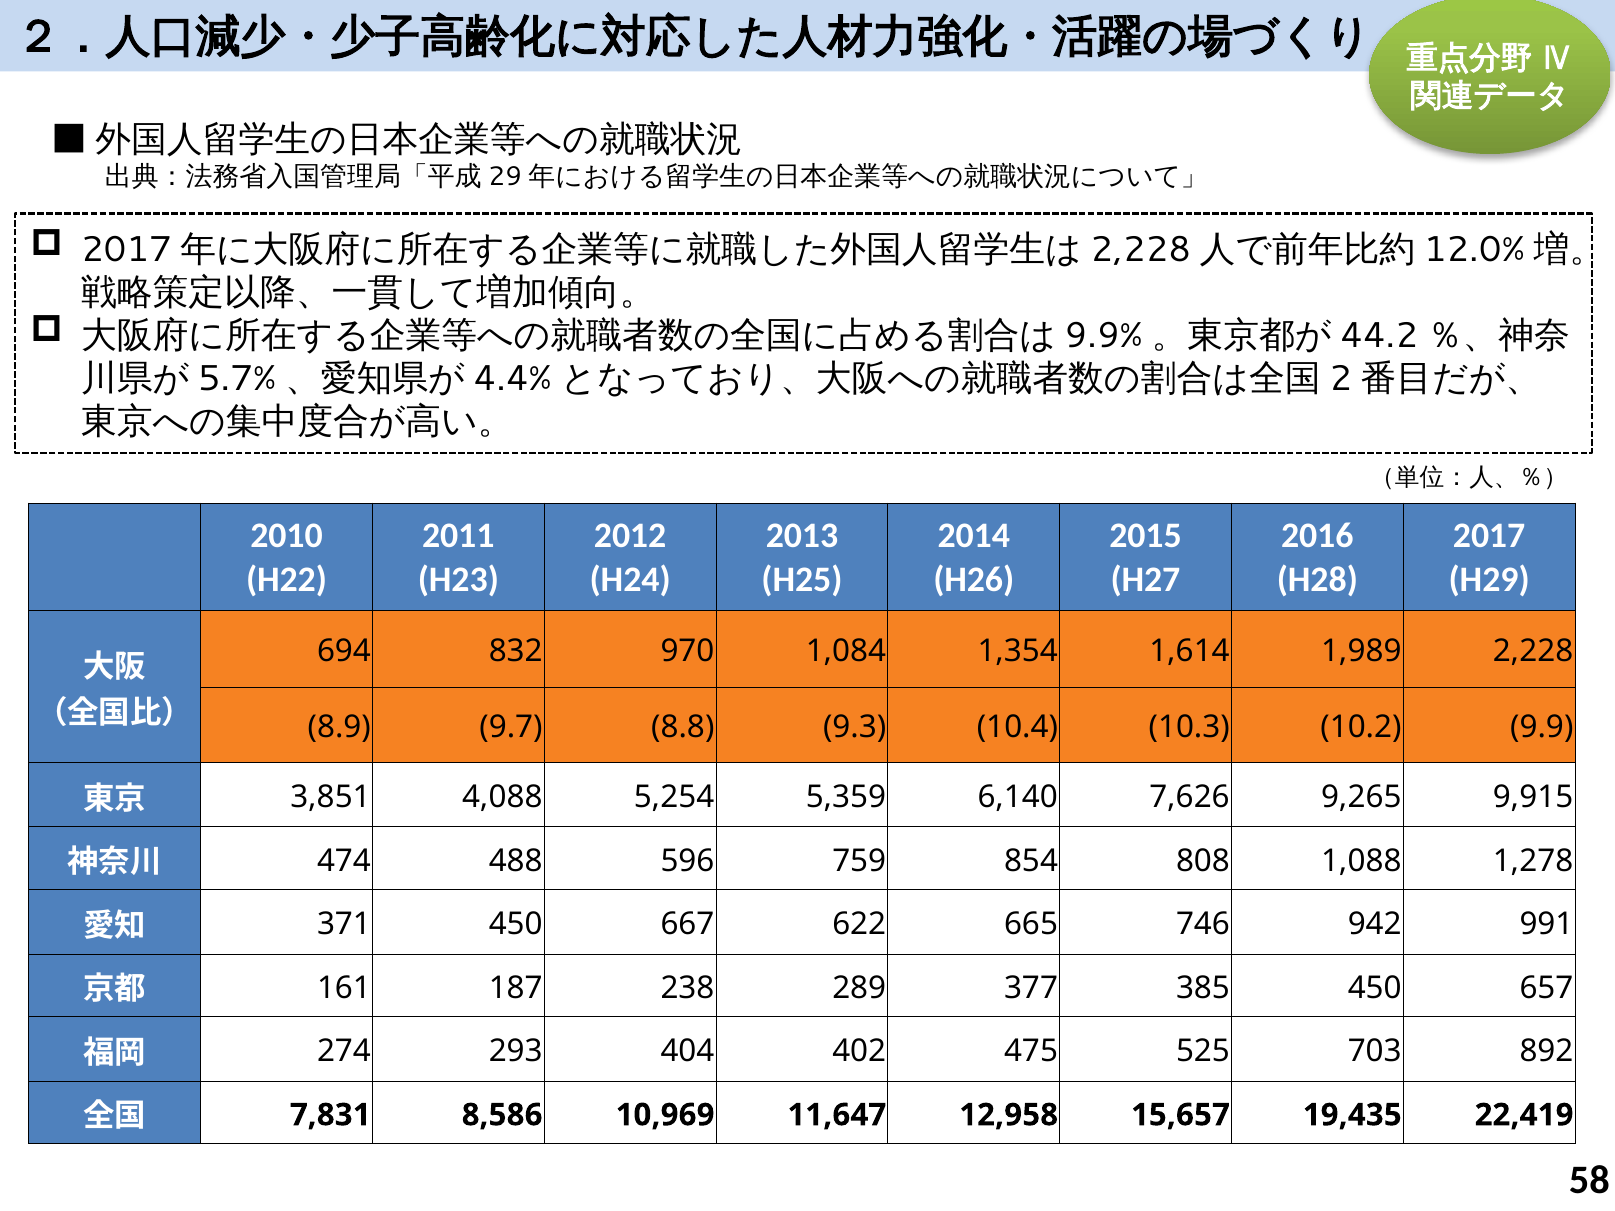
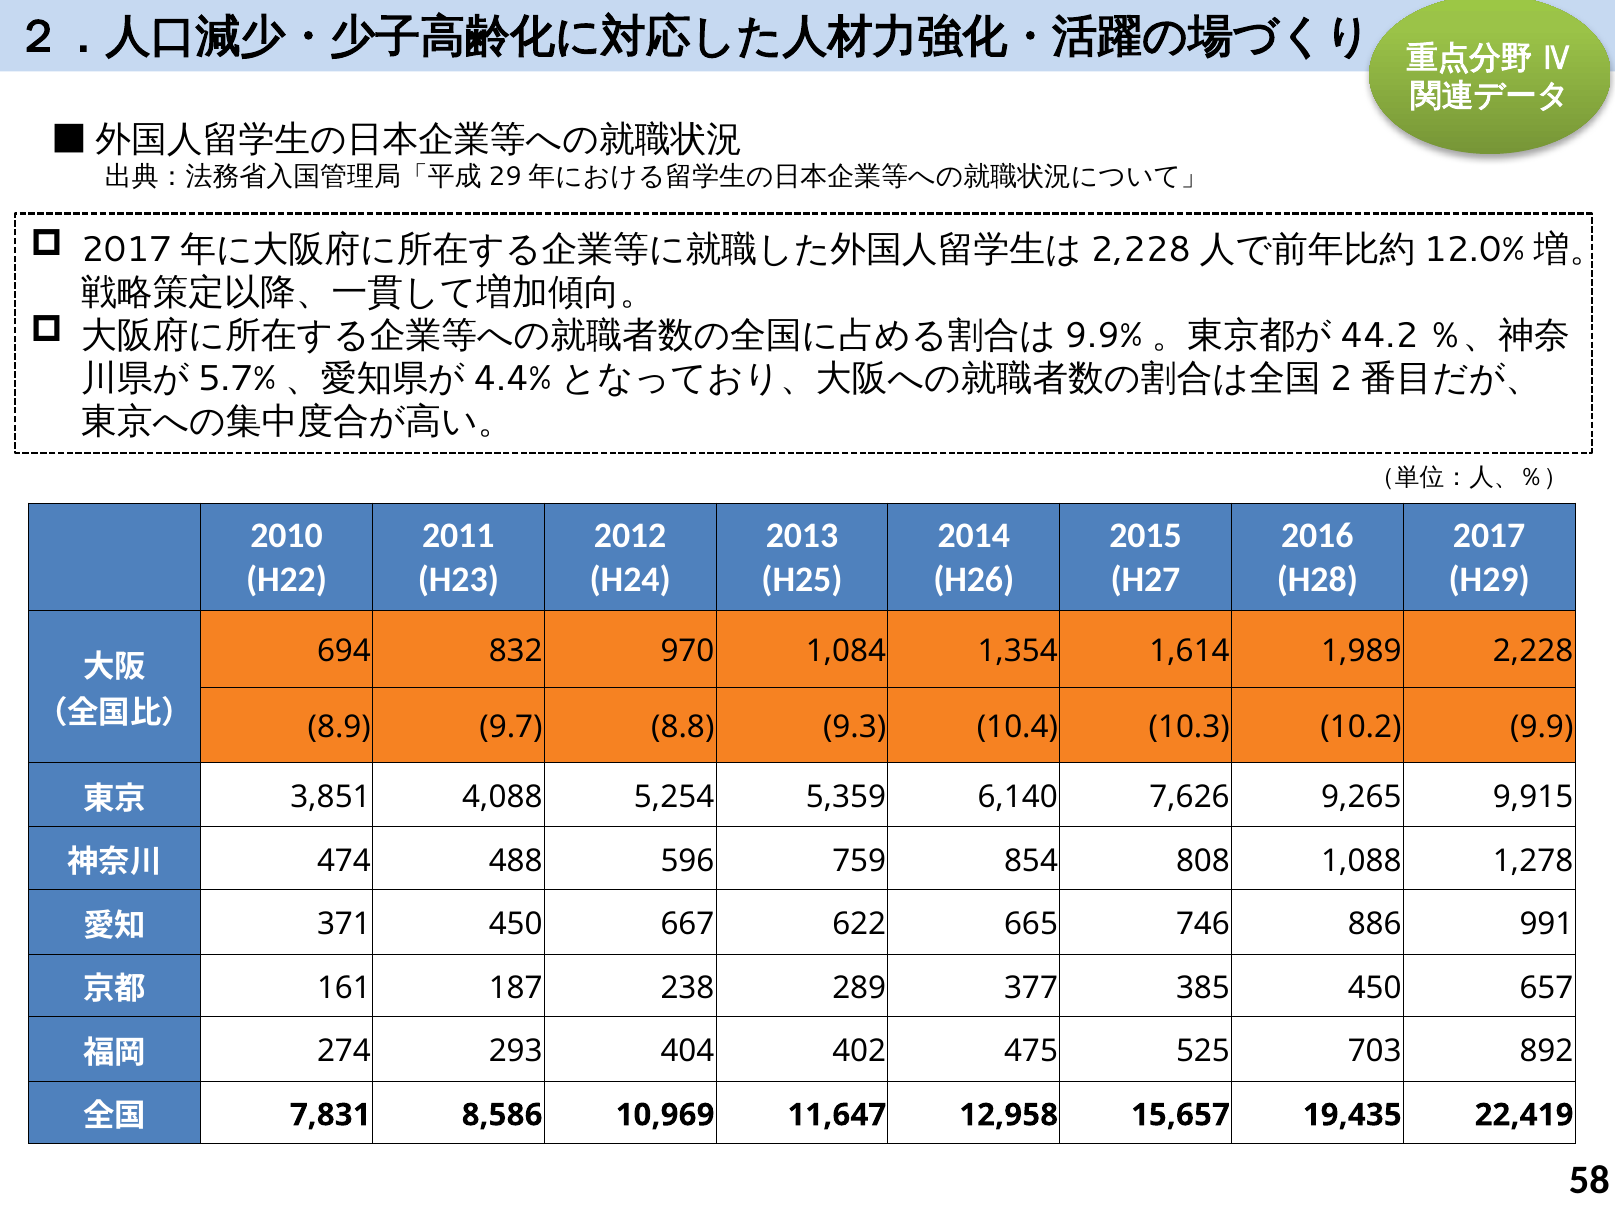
942: 942 -> 886 (1375, 925)
